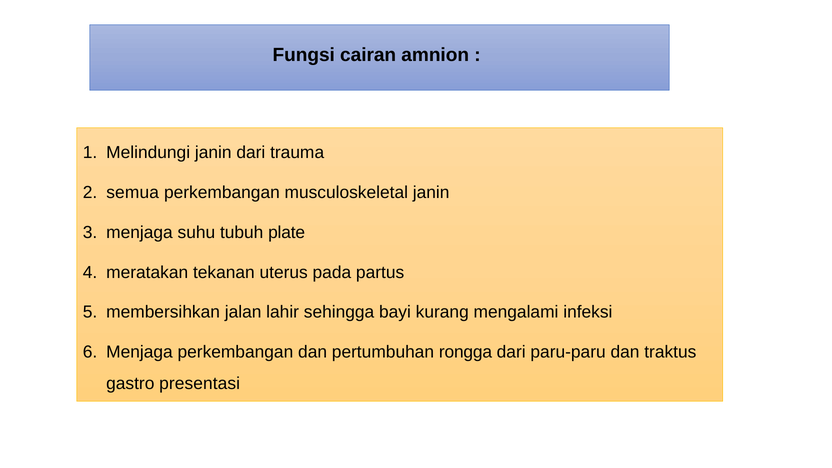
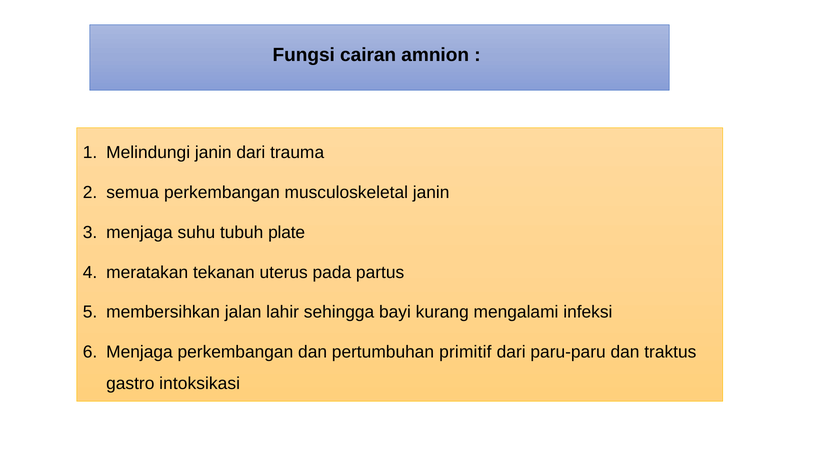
rongga: rongga -> primitif (465, 352)
presentasi: presentasi -> intoksikasi (200, 383)
